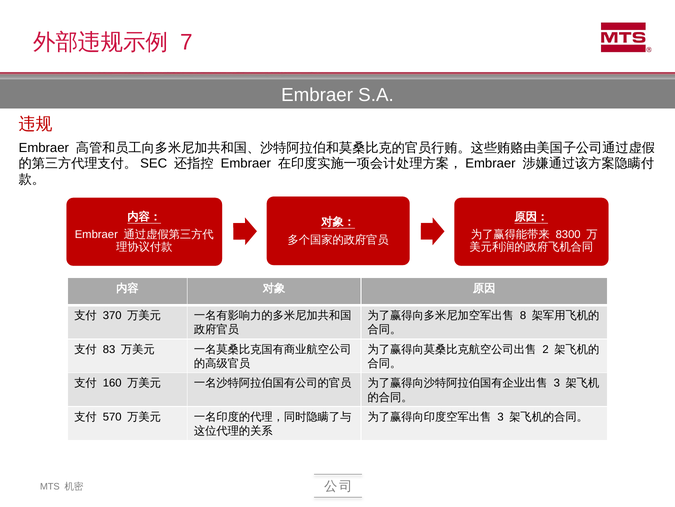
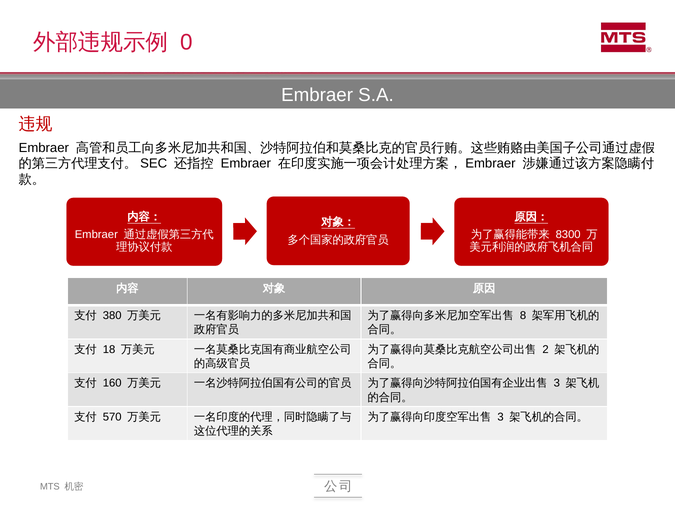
7: 7 -> 0 (186, 42)
370: 370 -> 380 (112, 315)
83: 83 -> 18 (109, 349)
